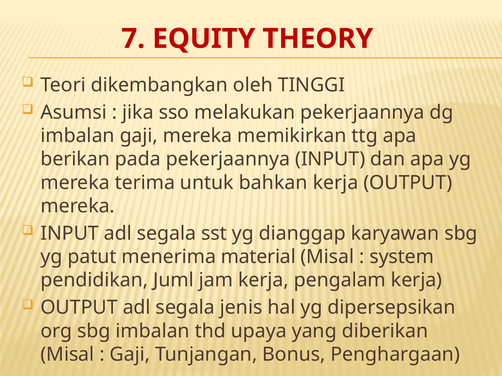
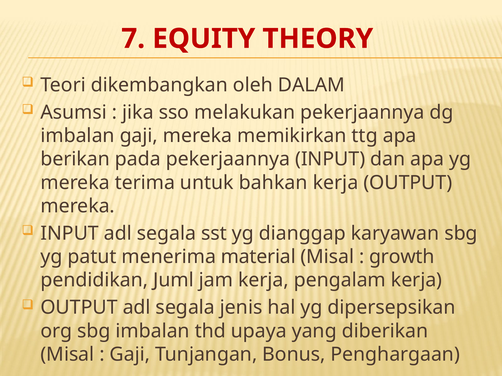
TINGGI: TINGGI -> DALAM (311, 85)
system: system -> growth (402, 257)
